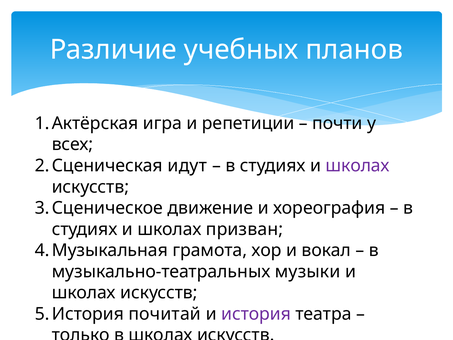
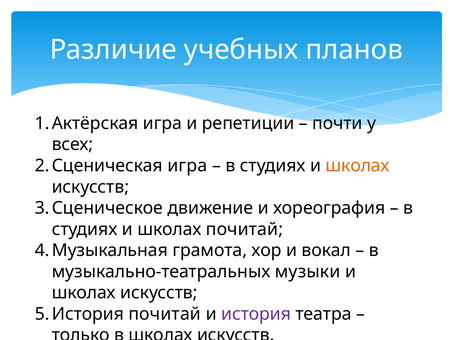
идут: идут -> игра (187, 166)
школах colour: purple -> orange (358, 166)
школах призван: призван -> почитай (244, 229)
